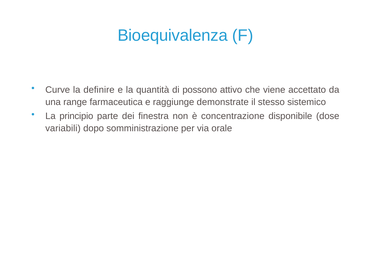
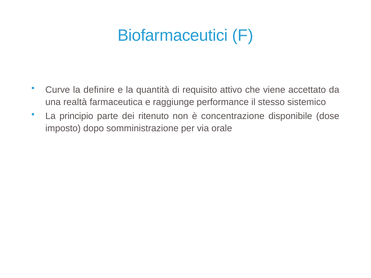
Bioequivalenza: Bioequivalenza -> Biofarmaceutici (173, 35)
possono: possono -> requisito (200, 90)
range: range -> realtà (75, 102)
demonstrate: demonstrate -> performance (223, 102)
finestra: finestra -> ritenuto (154, 116)
variabili: variabili -> imposto (63, 128)
